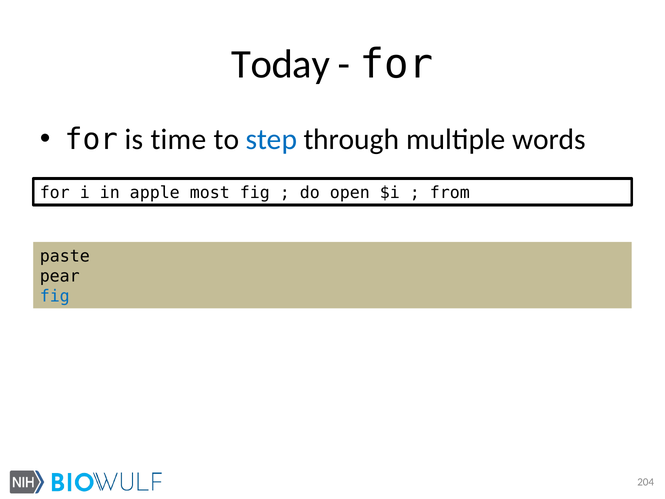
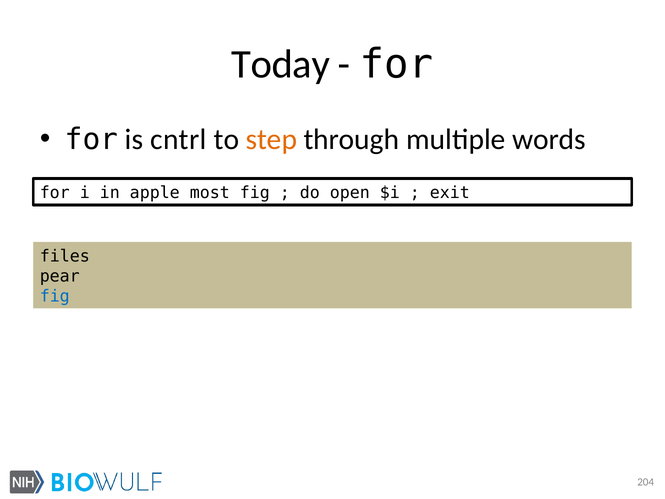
time: time -> cntrl (178, 140)
step colour: blue -> orange (271, 140)
from: from -> exit (450, 193)
paste: paste -> files (65, 256)
